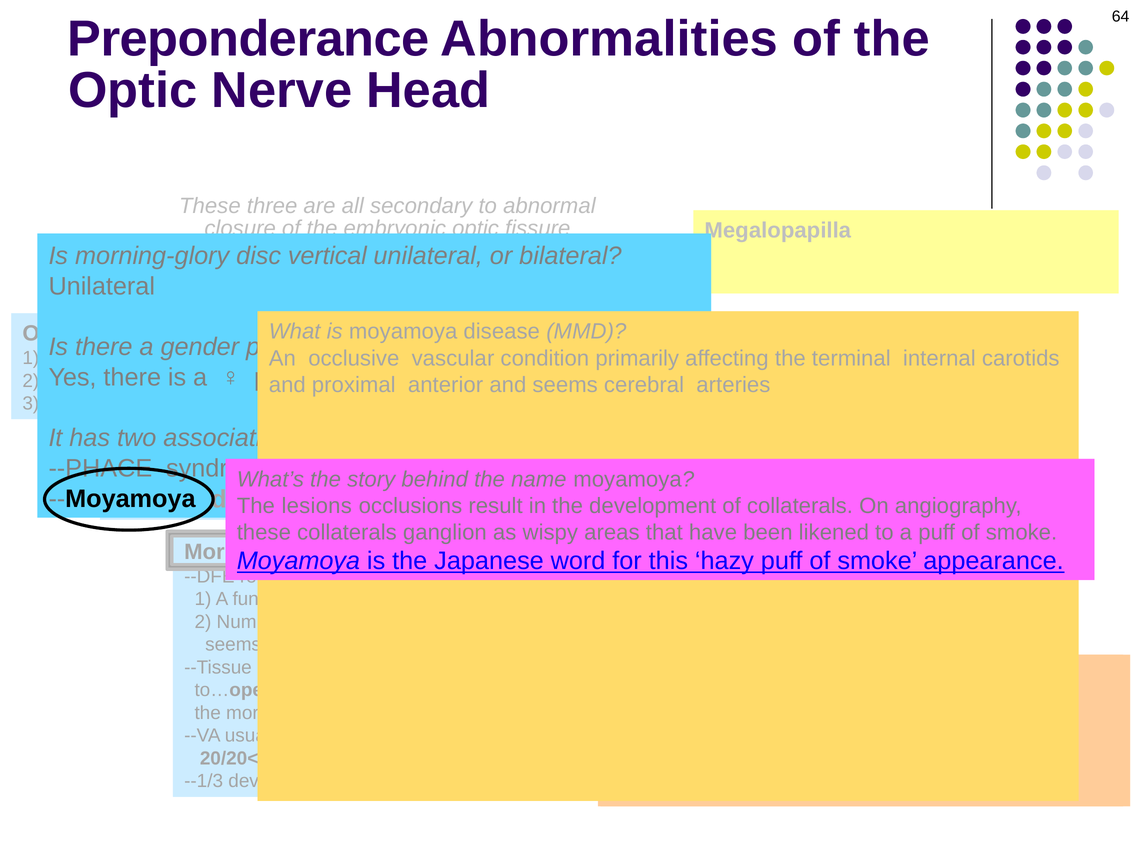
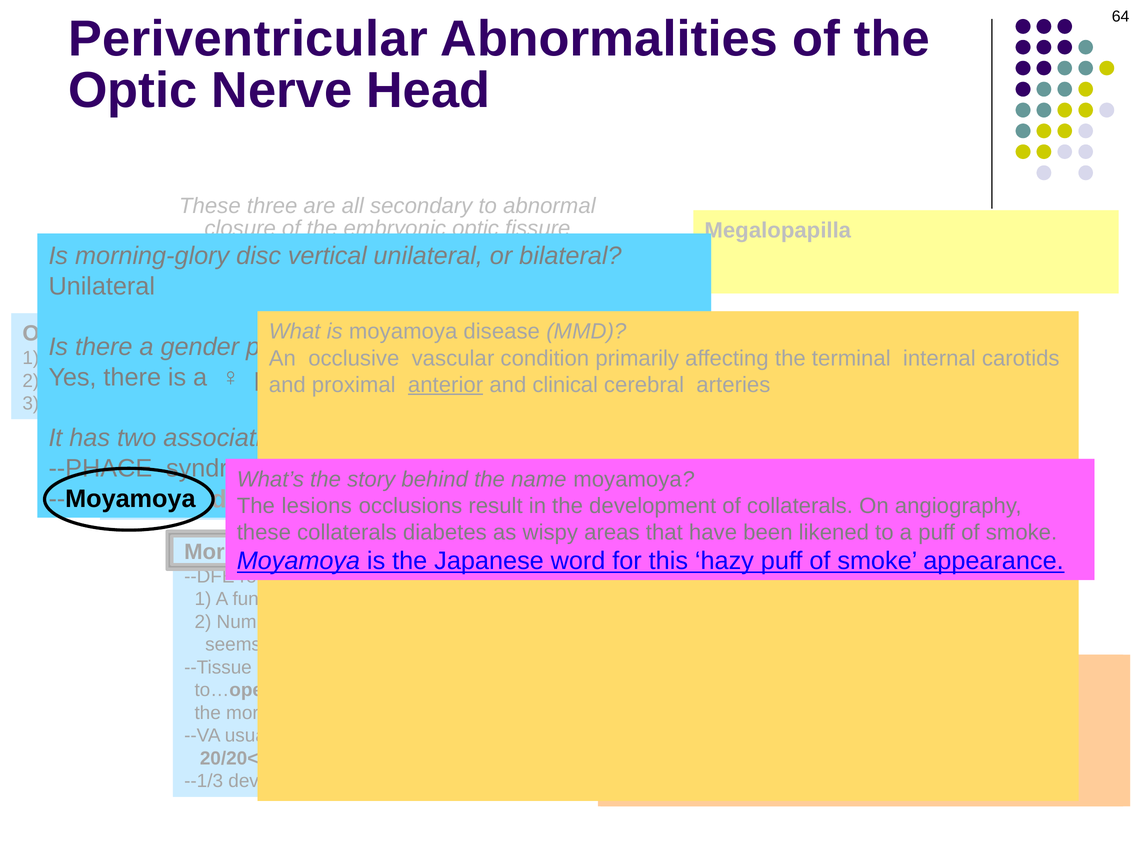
Preponderance: Preponderance -> Periventricular (248, 39)
anterior underline: none -> present (446, 385)
and seems: seems -> clinical (565, 385)
ganglion: ganglion -> diabetes (445, 533)
